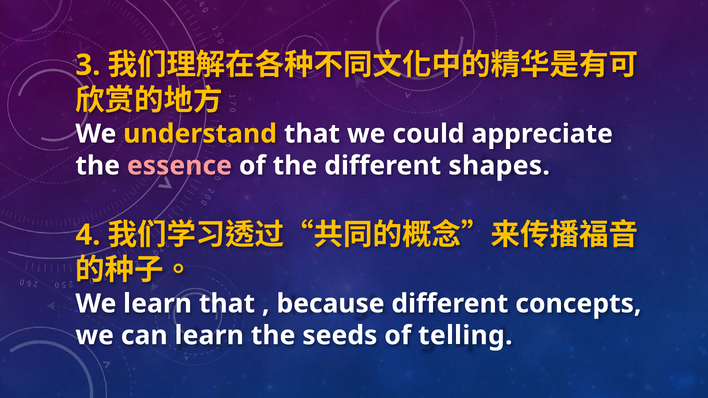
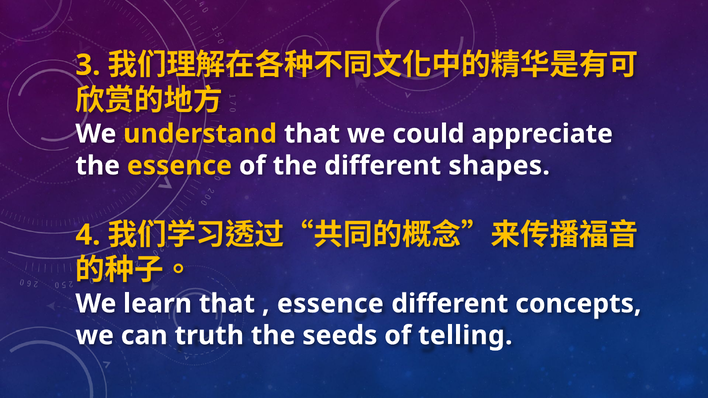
essence colour: pink -> yellow (179, 166)
because: because -> essence (330, 304)
can learn: learn -> truth (209, 336)
